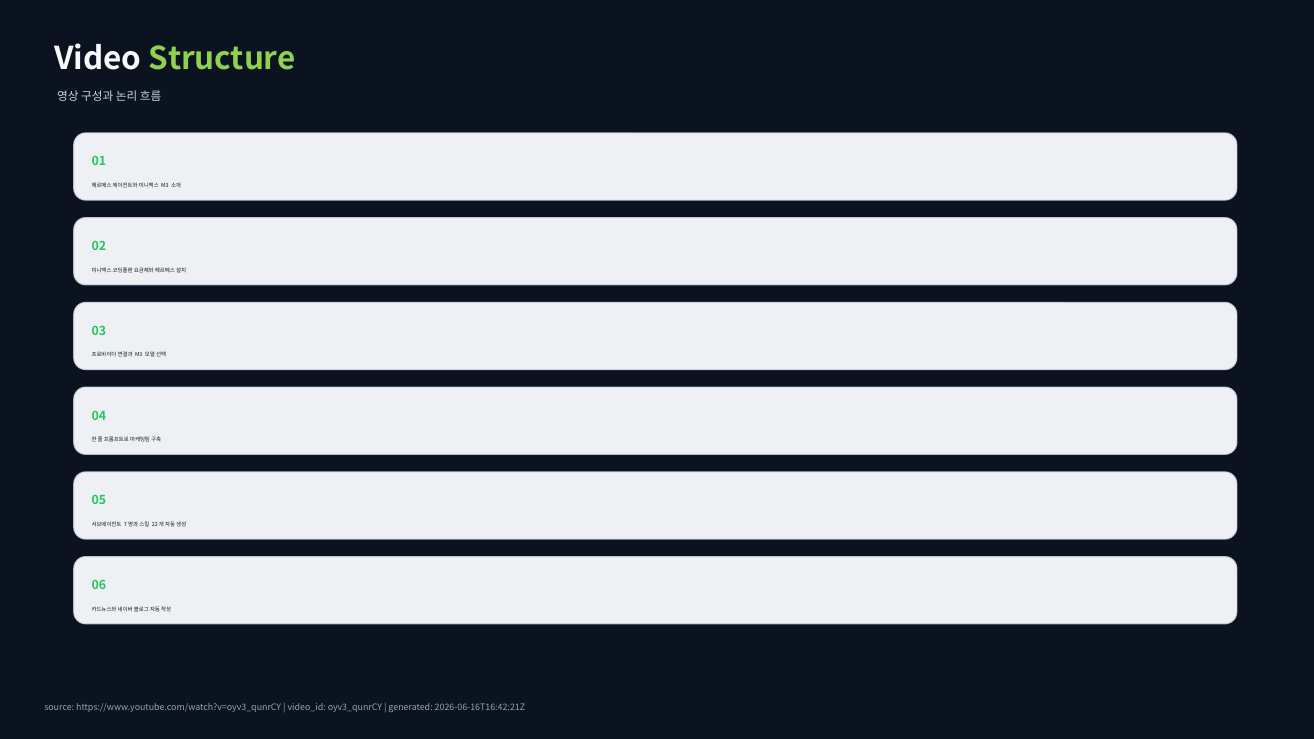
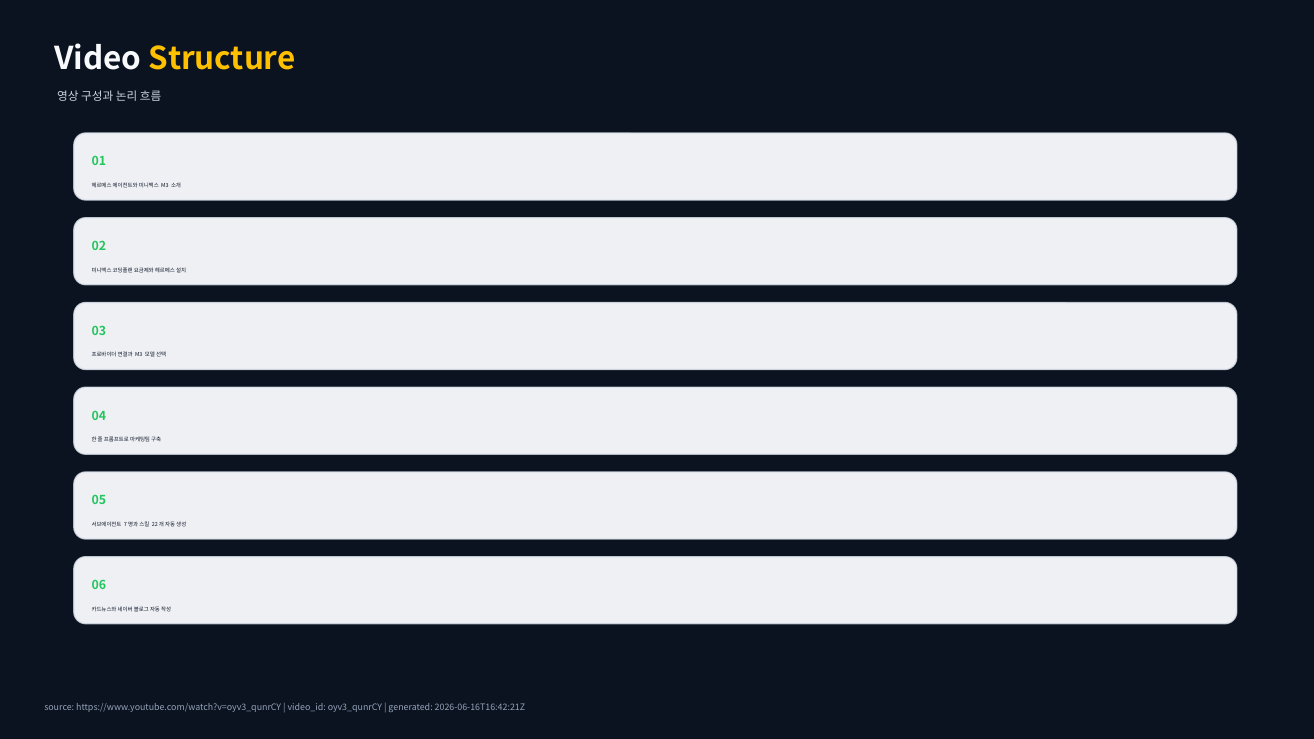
Structure colour: light green -> yellow (222, 59)
